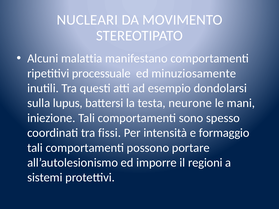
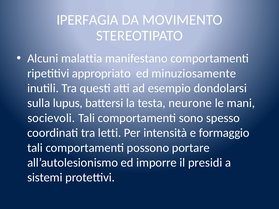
NUCLEARI: NUCLEARI -> IPERFAGIA (87, 20)
processuale: processuale -> appropriato (101, 73)
iniezione: iniezione -> socievoli (51, 118)
fissi: fissi -> letti (110, 133)
regioni: regioni -> presidi (205, 163)
